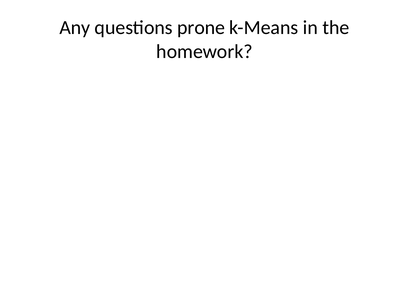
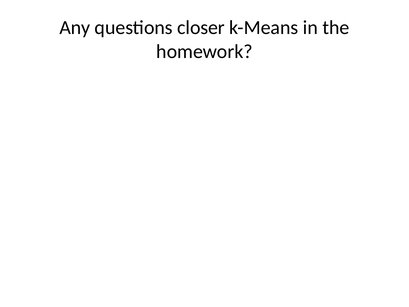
prone: prone -> closer (201, 28)
